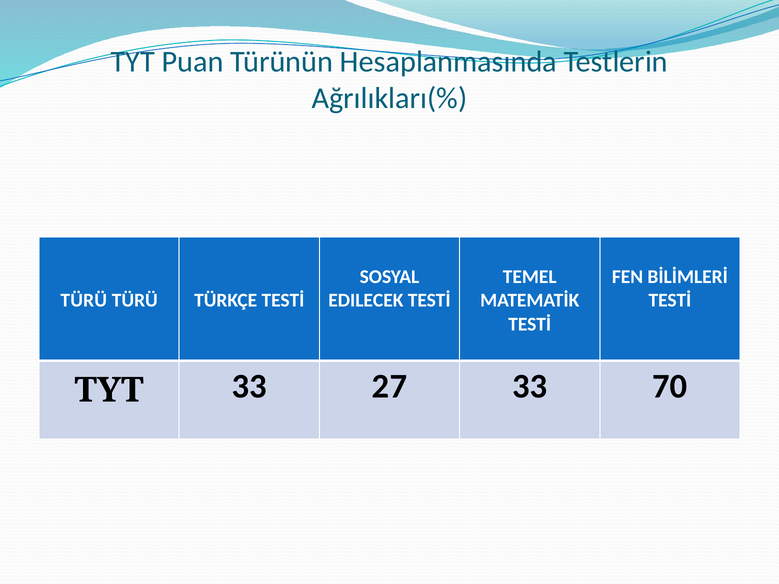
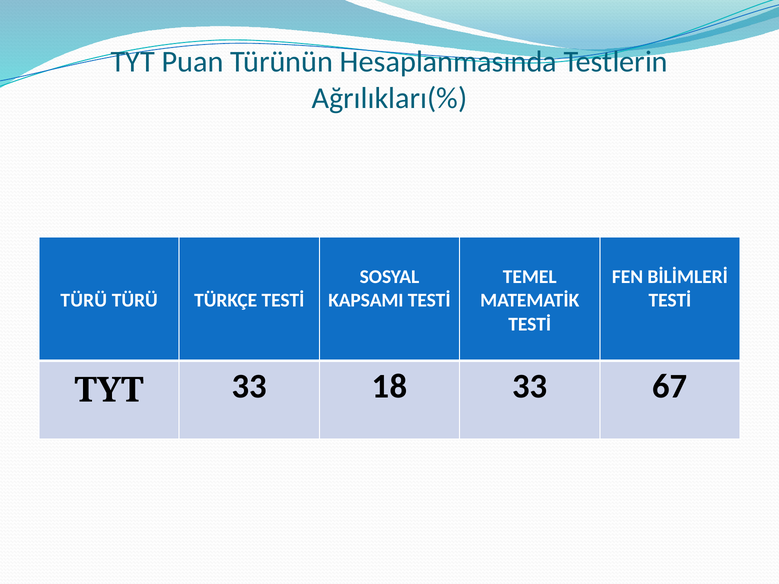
EDILECEK: EDILECEK -> KAPSAMI (366, 300)
27: 27 -> 18 (390, 386)
70: 70 -> 67 (670, 386)
